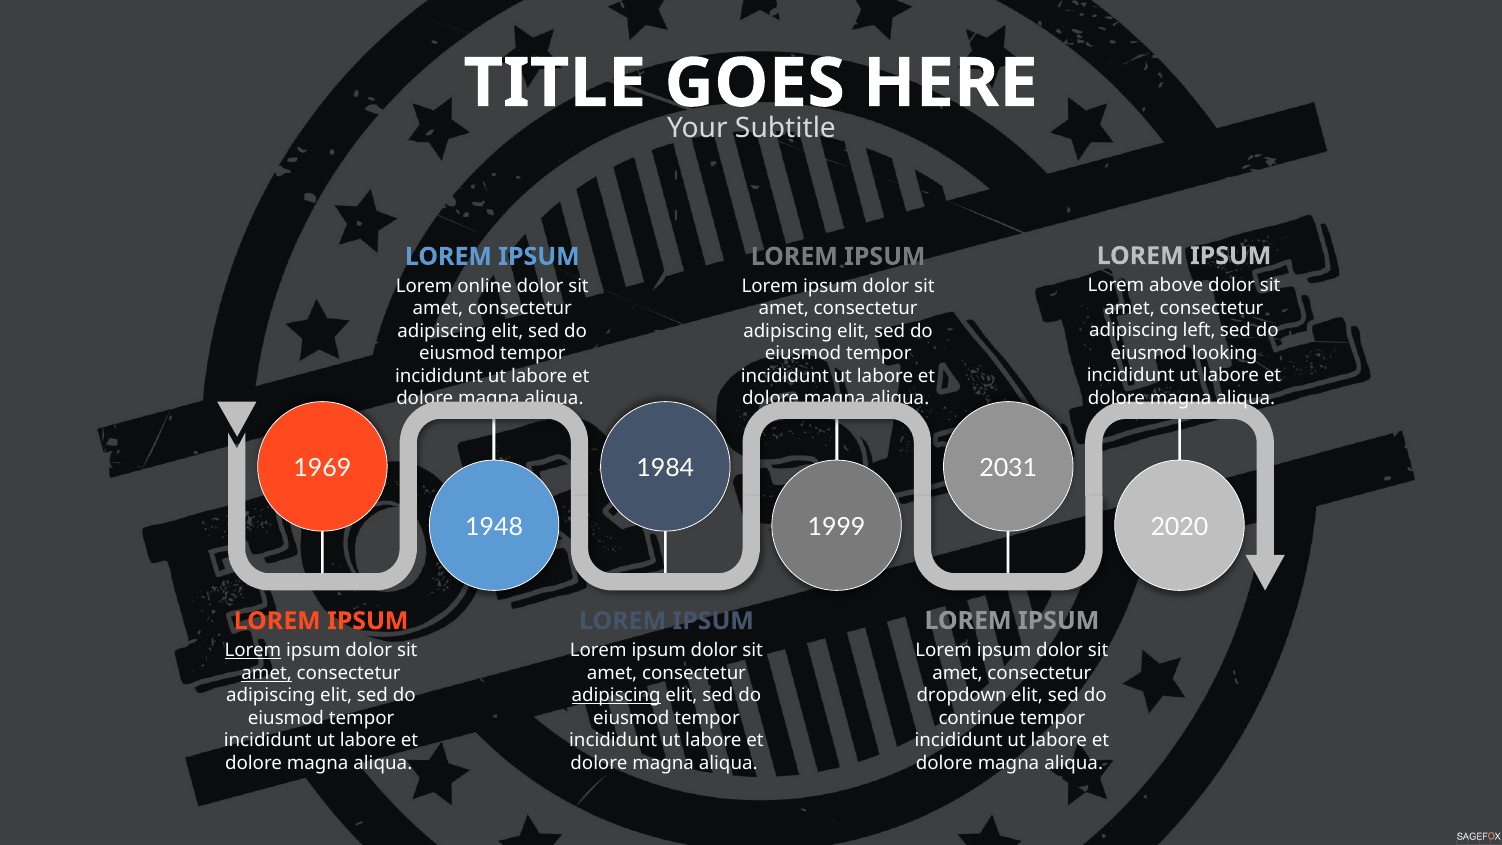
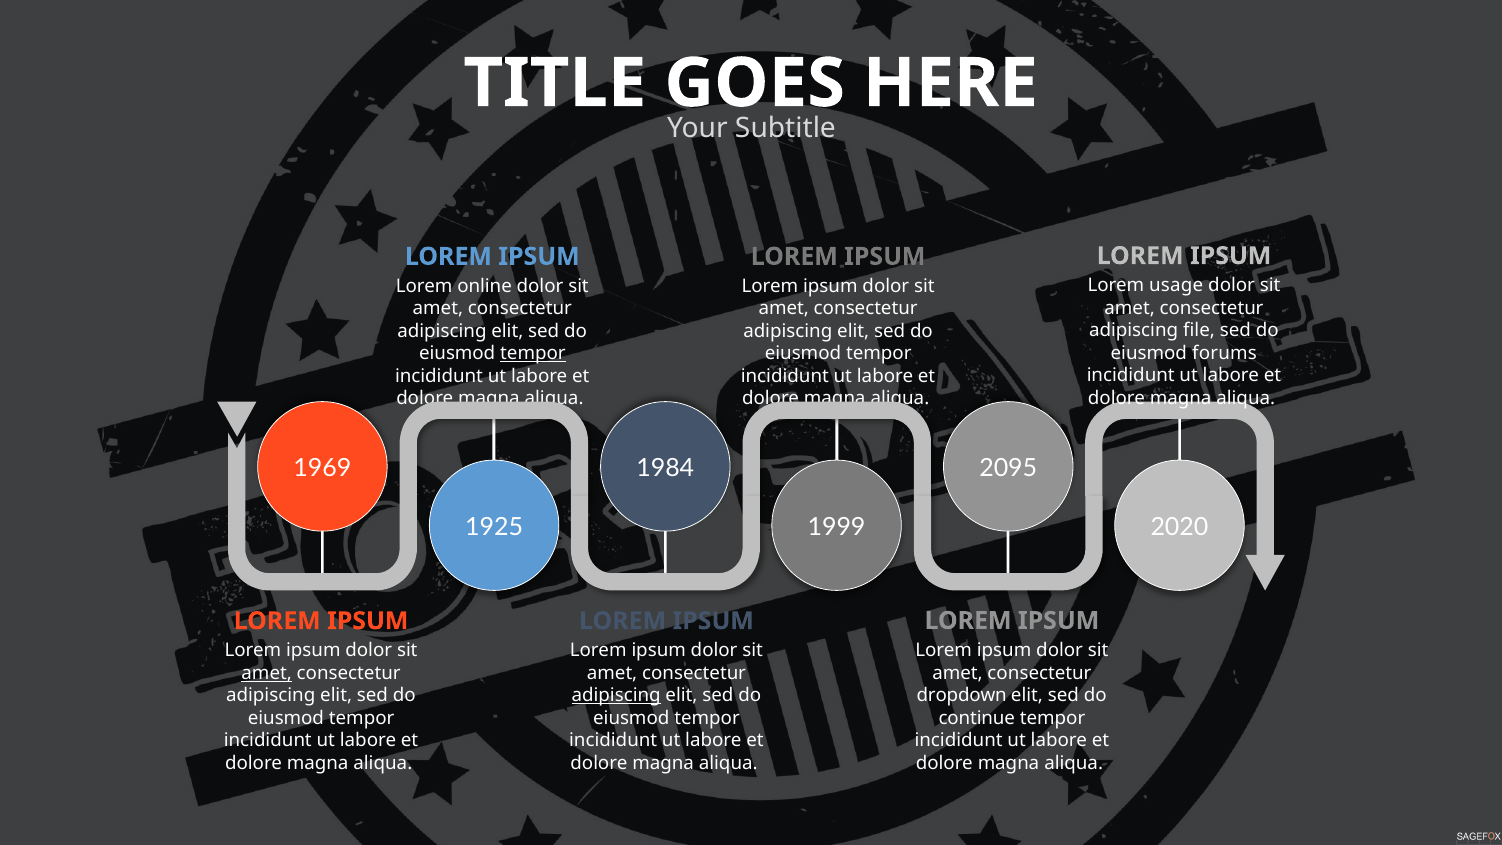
above: above -> usage (1176, 285)
left: left -> file (1199, 331)
looking: looking -> forums (1225, 353)
tempor underline: none -> present (533, 354)
2031: 2031 -> 2095 (1008, 468)
1948: 1948 -> 1925 (494, 527)
Lorem underline: present -> none (253, 650)
